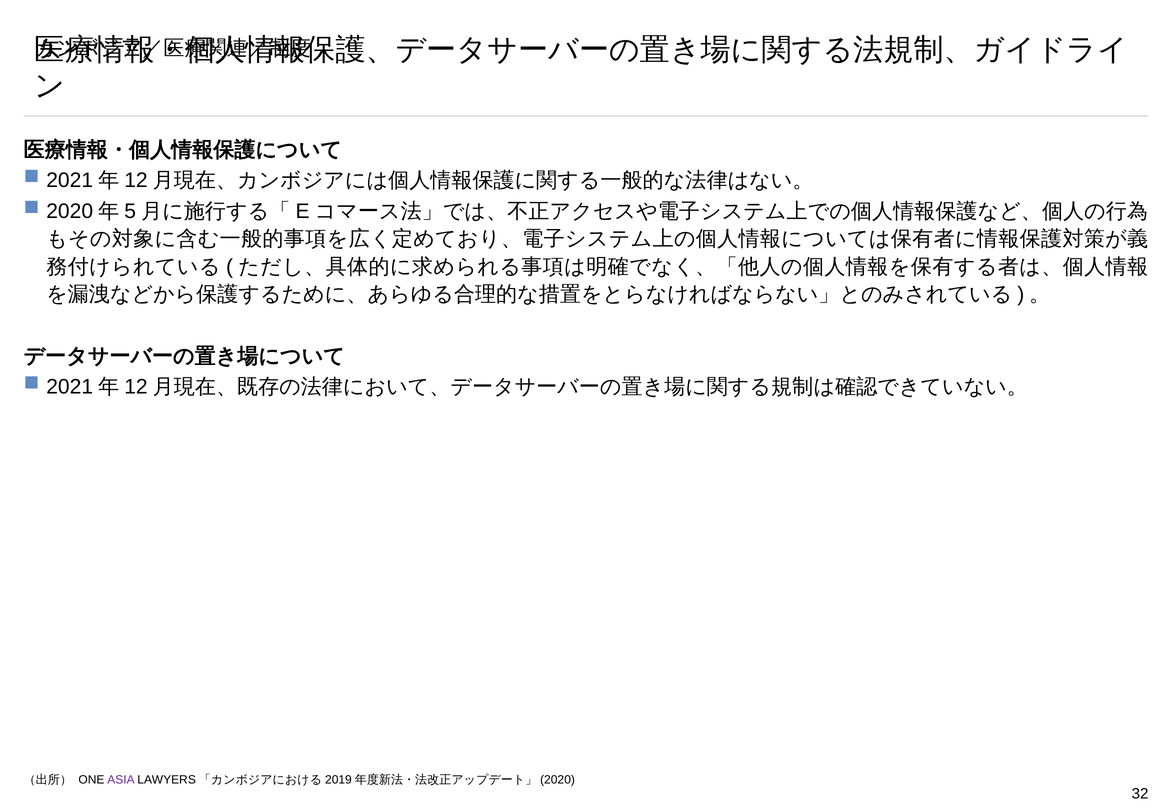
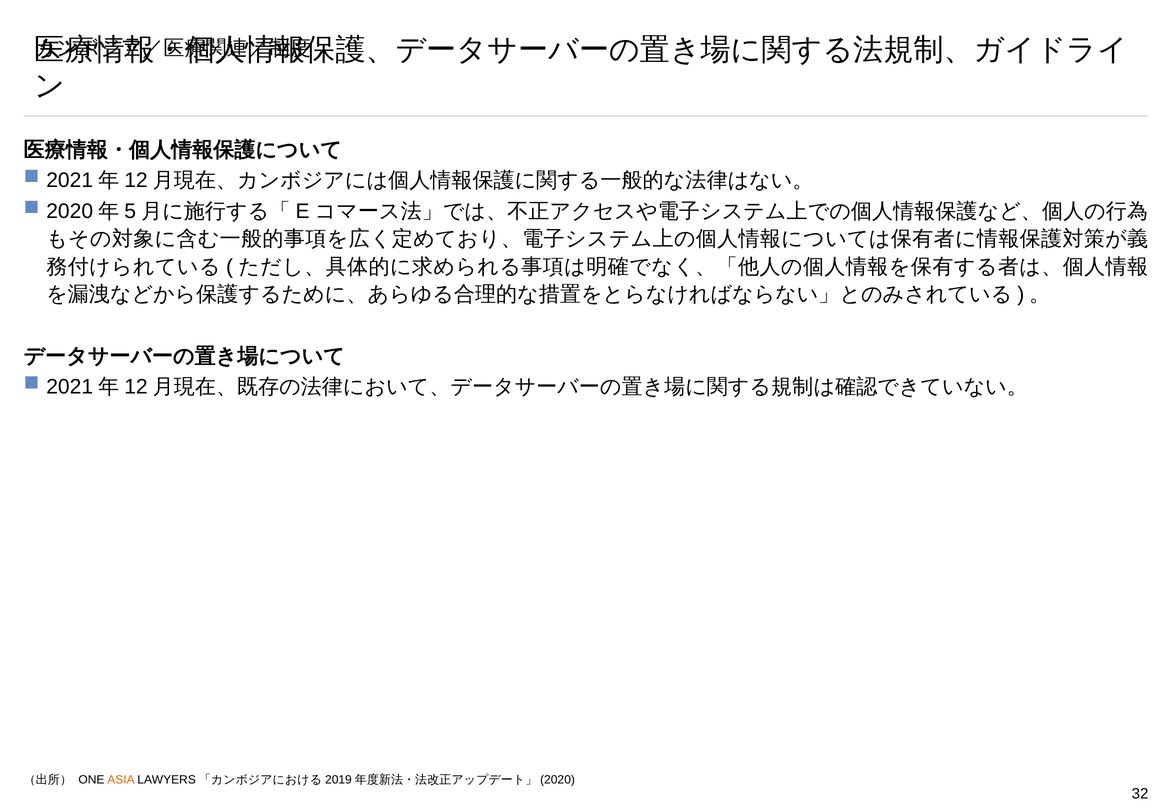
ASIA colour: purple -> orange (121, 780)
